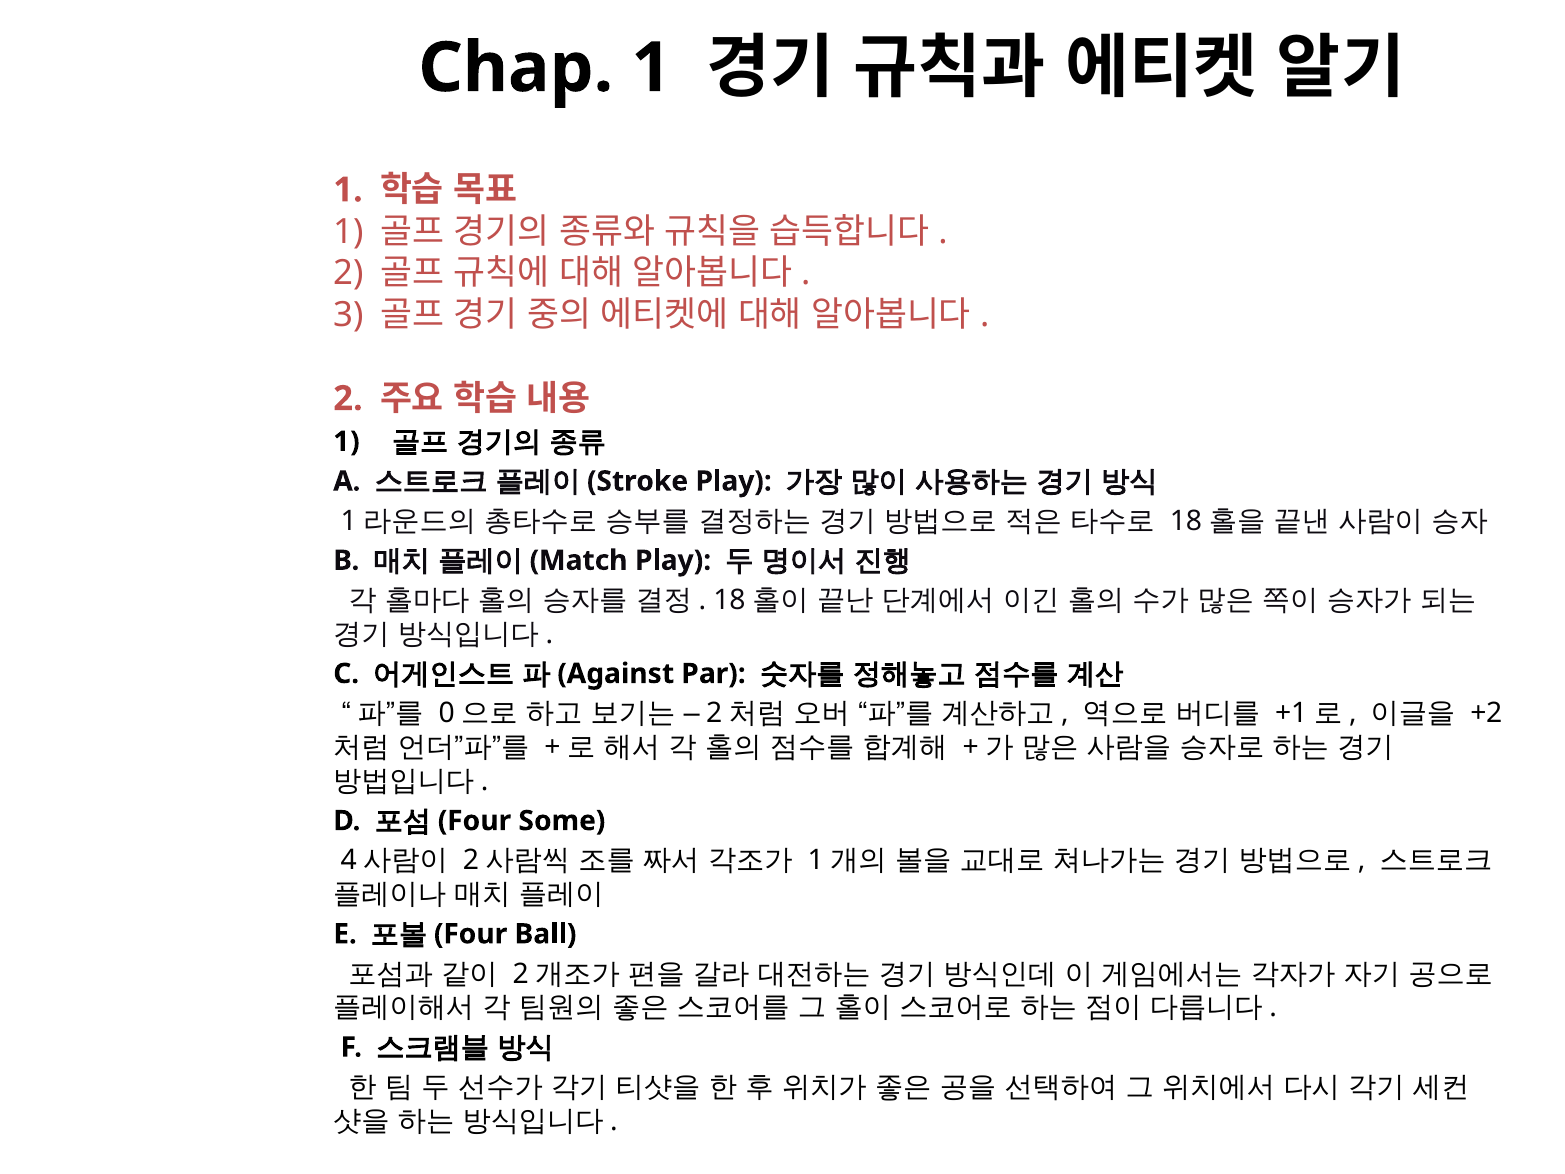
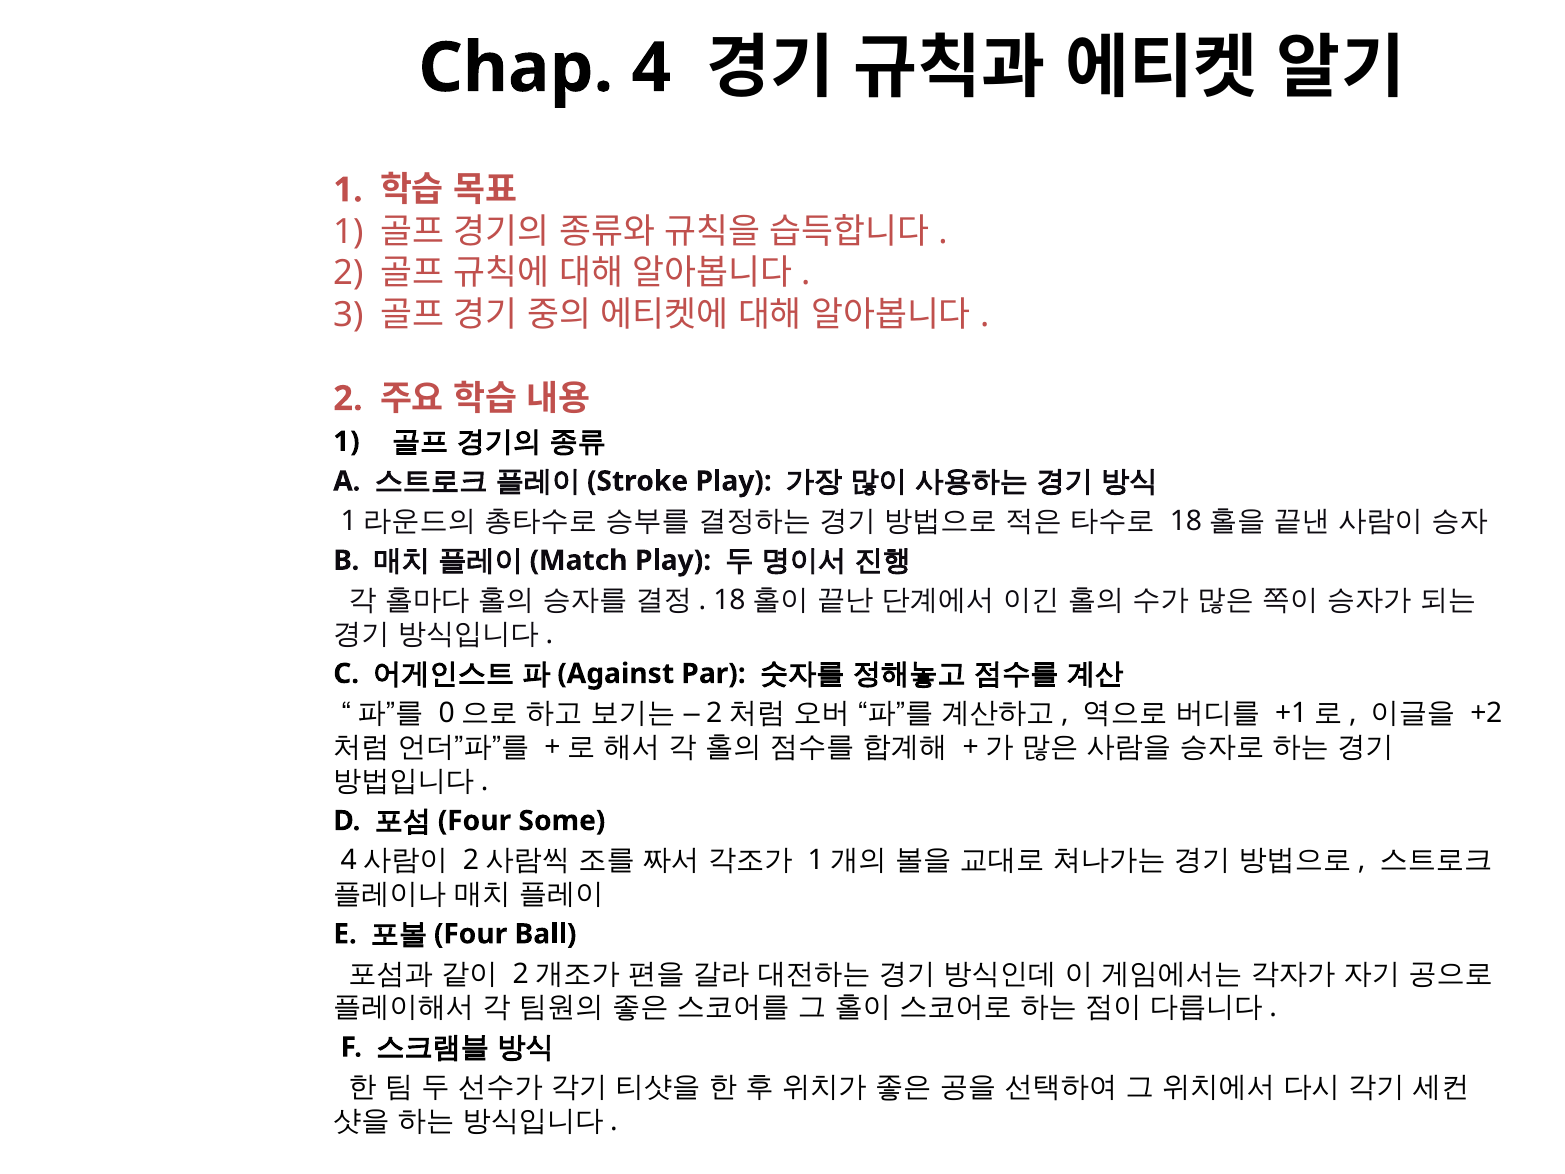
Chap 1: 1 -> 4 (651, 68)
